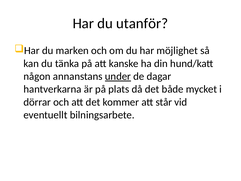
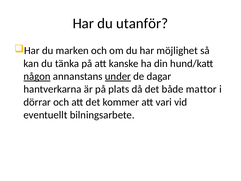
någon underline: none -> present (37, 76)
mycket: mycket -> mattor (201, 89)
står: står -> vari (164, 102)
